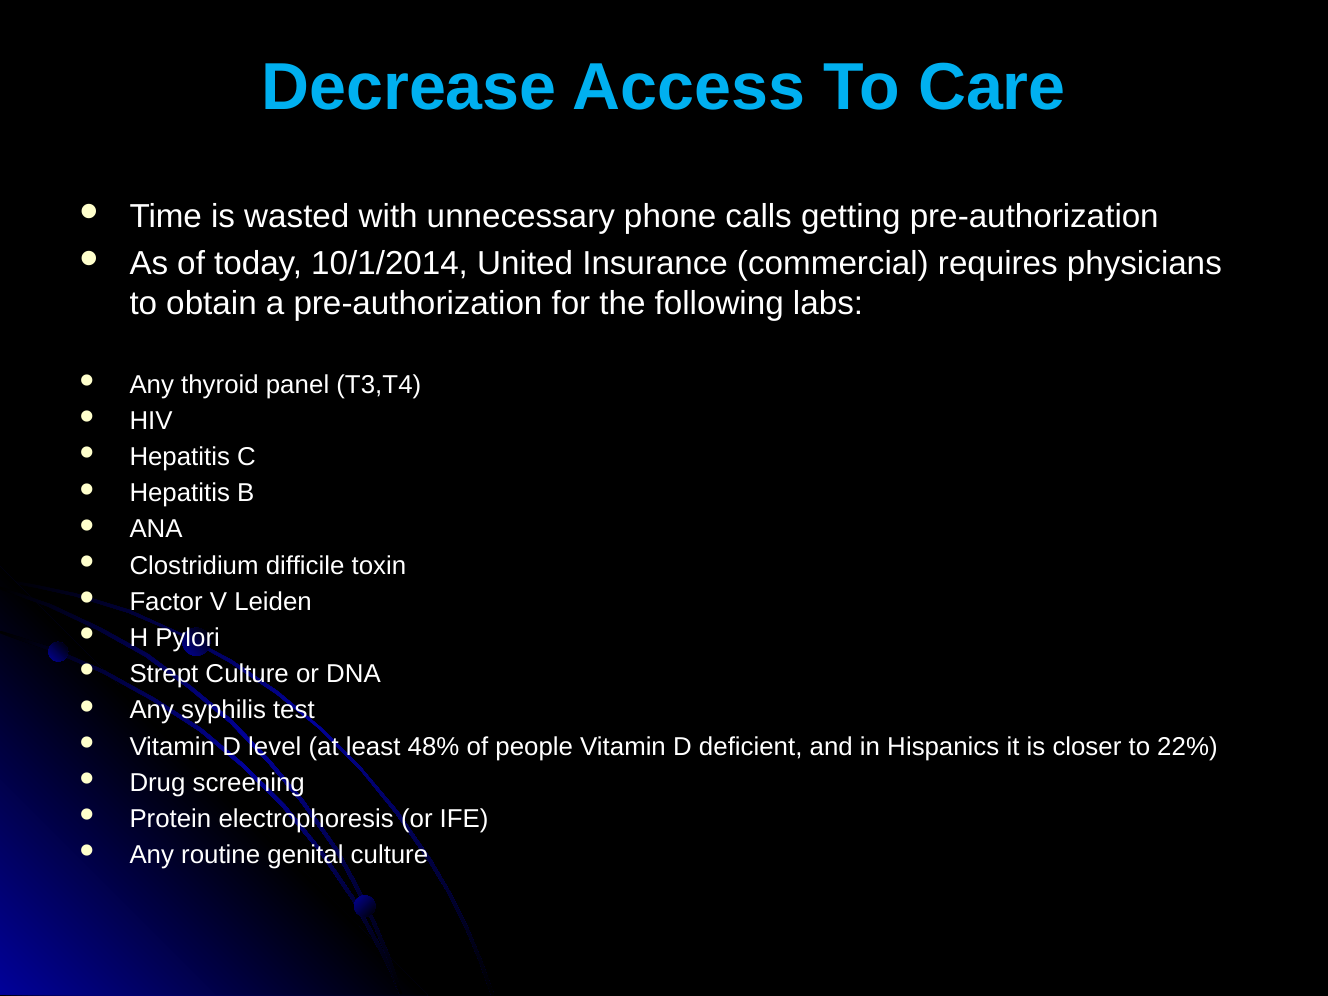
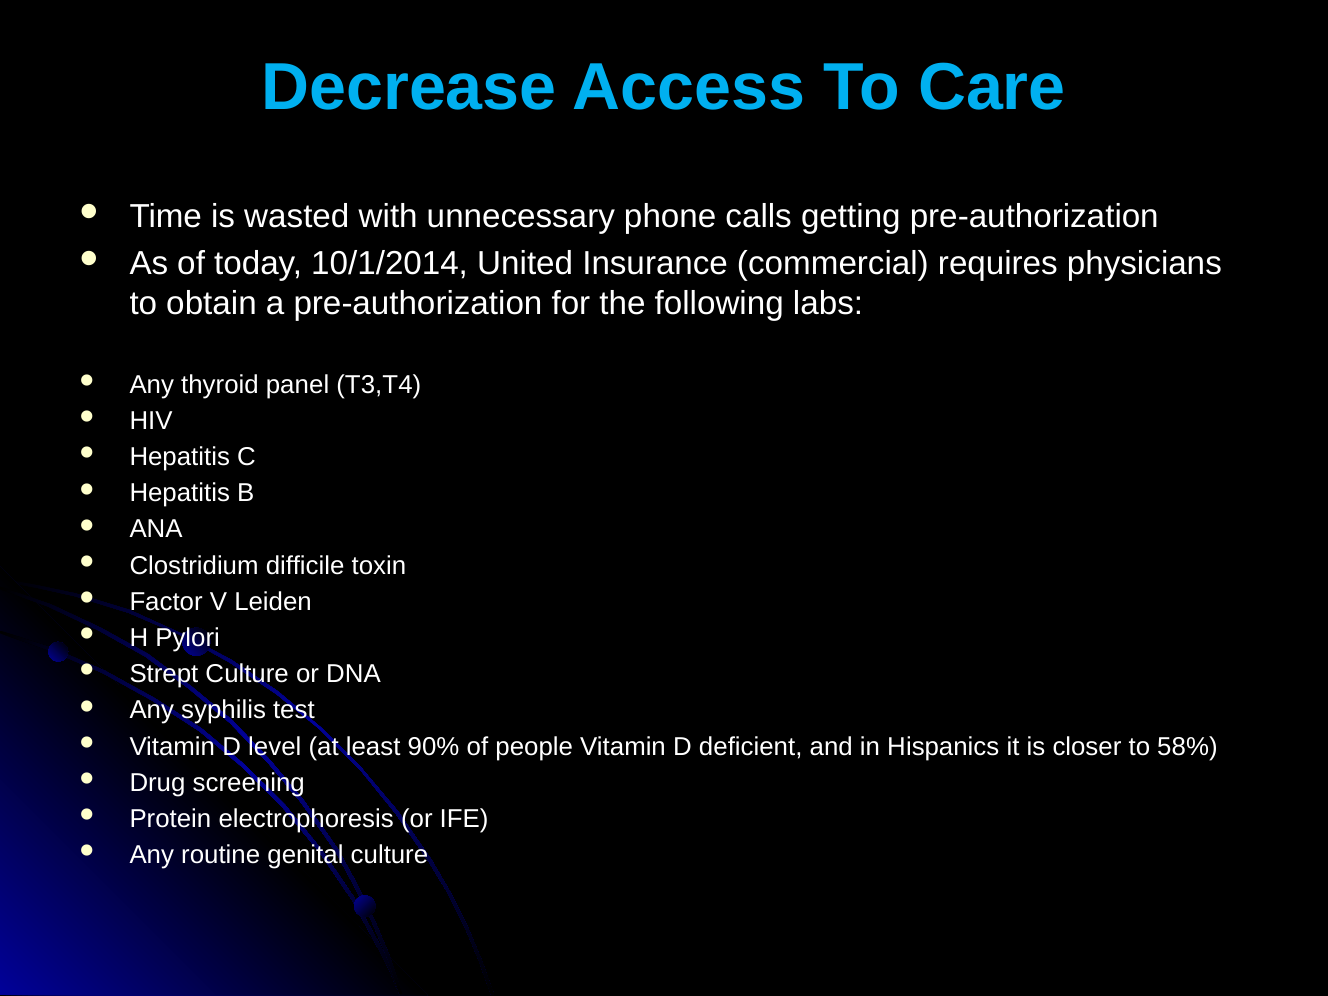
48%: 48% -> 90% (434, 747)
22%: 22% -> 58% (1187, 747)
